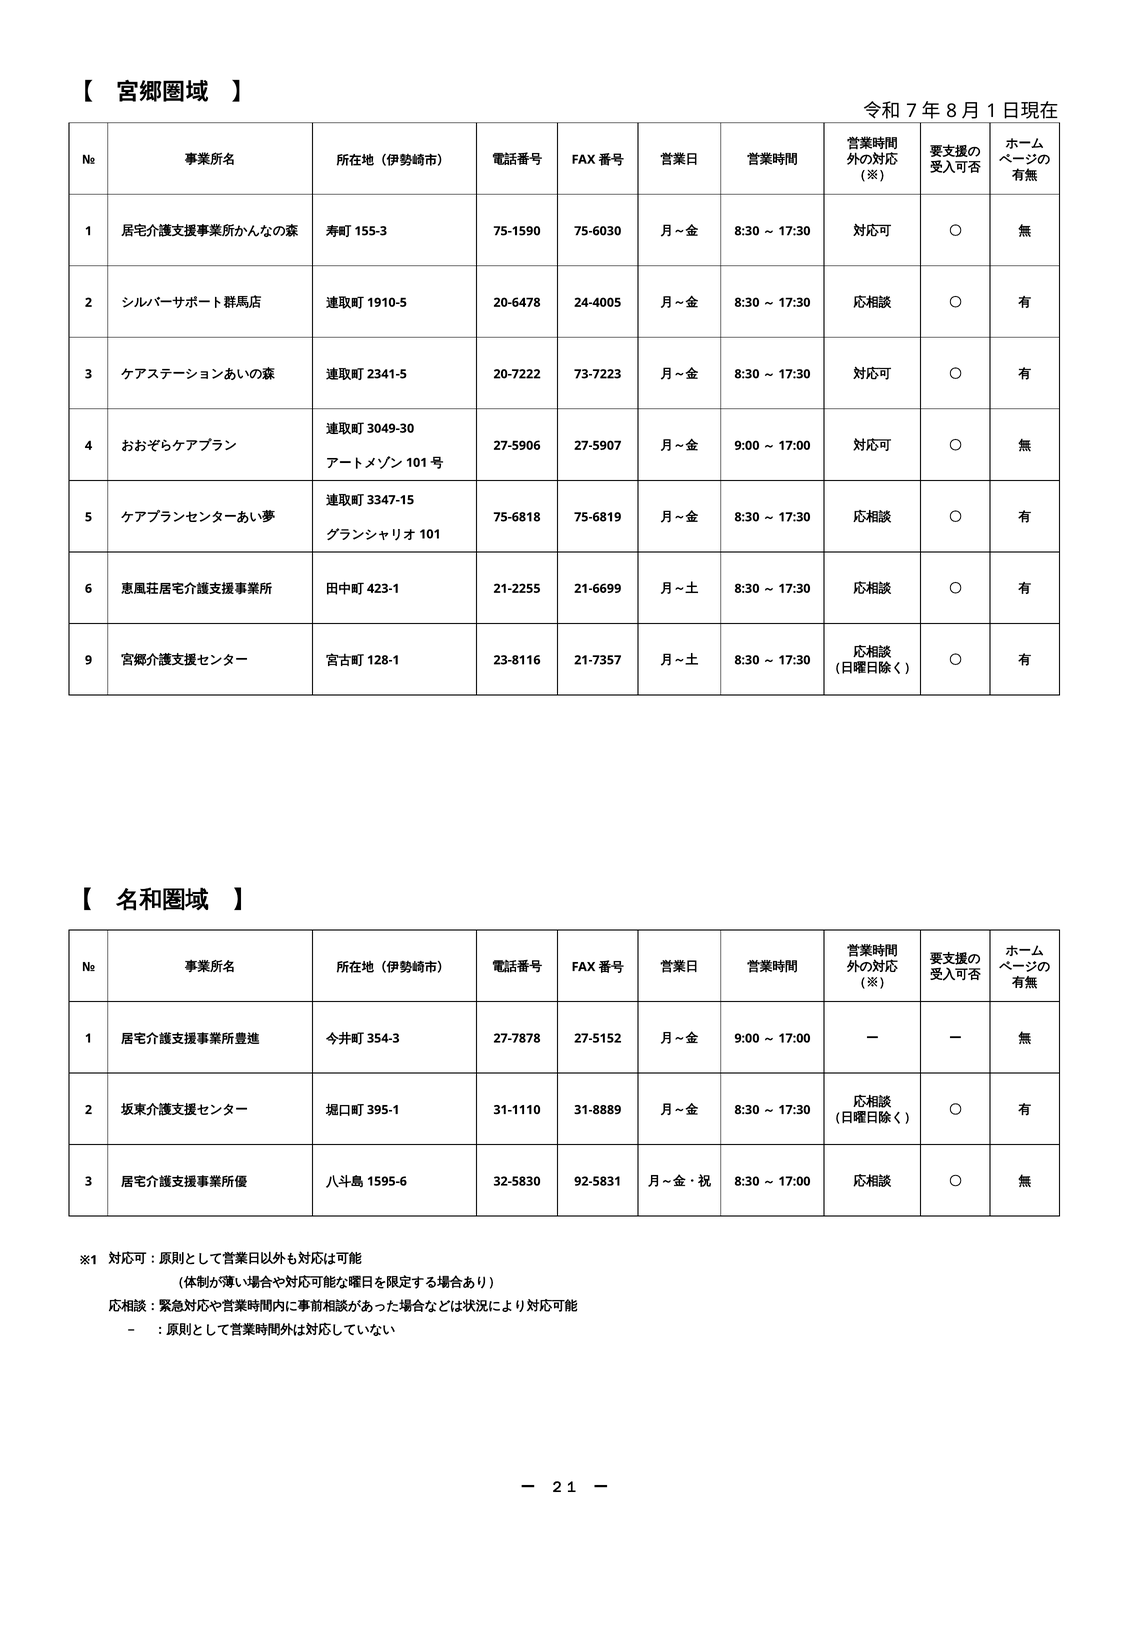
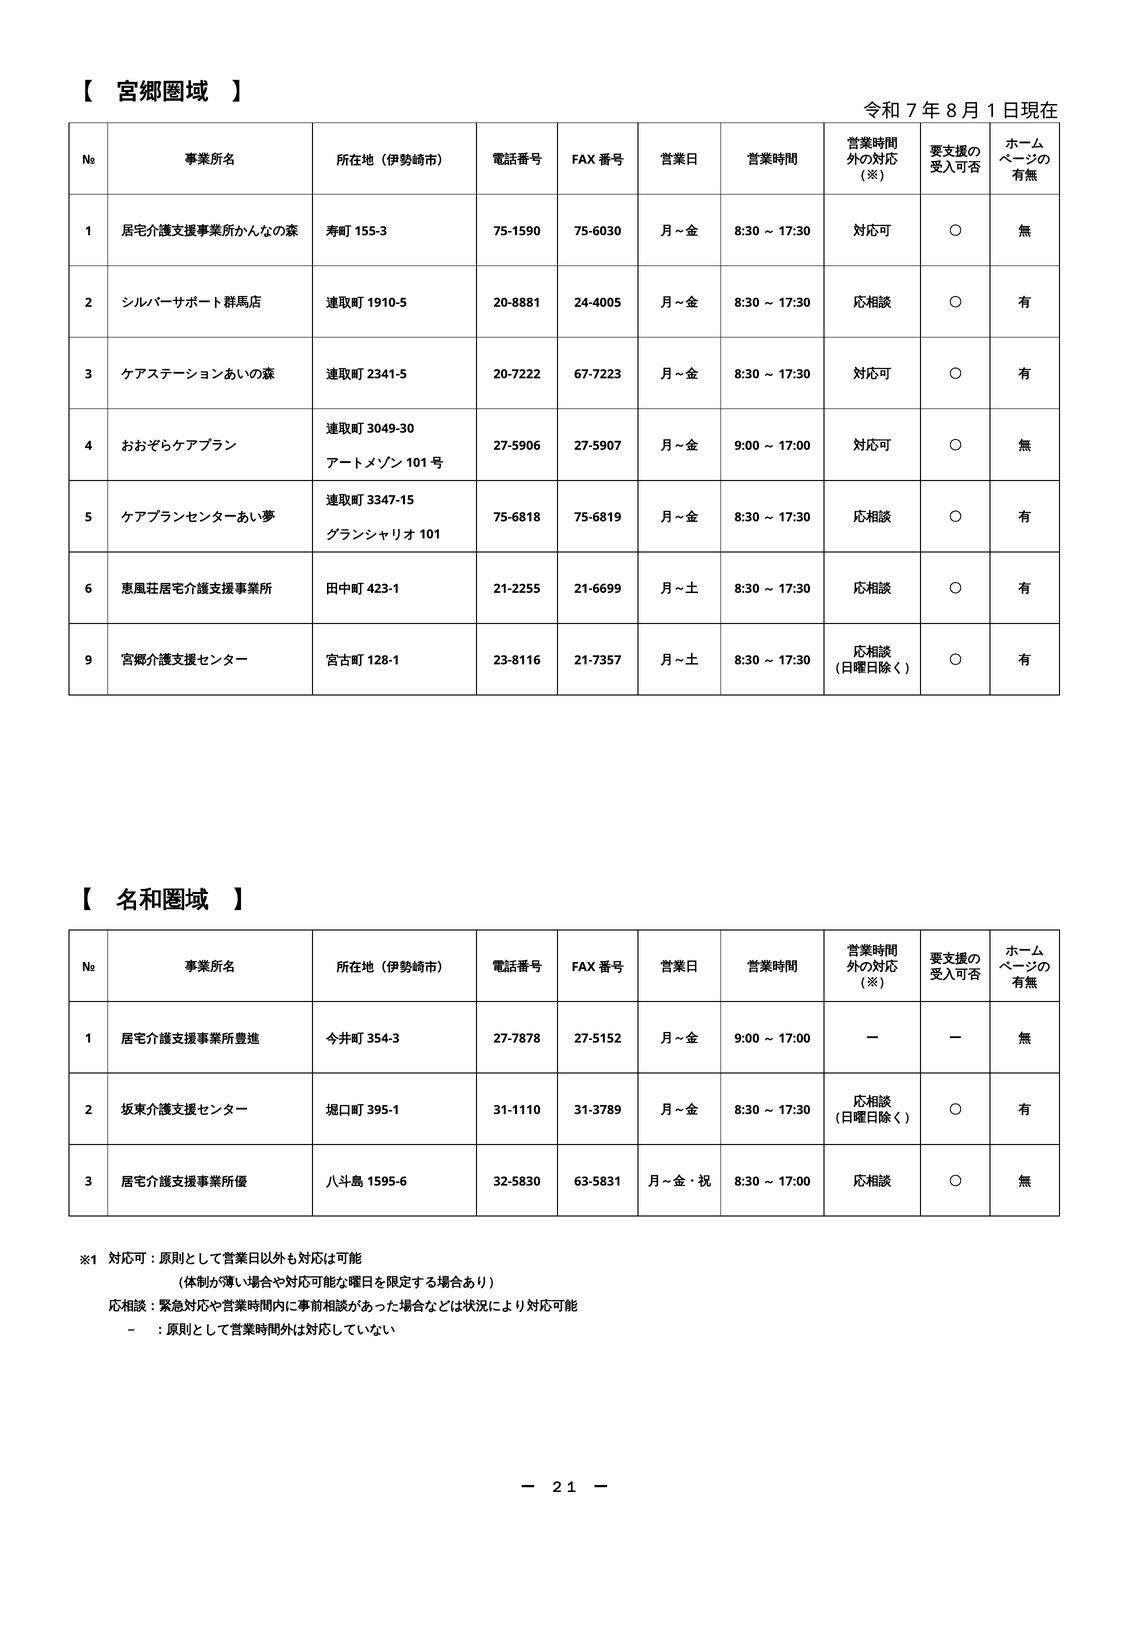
20-6478: 20-6478 -> 20-8881 (517, 303)
73-7223: 73-7223 -> 67-7223 (598, 374)
31-8889: 31-8889 -> 31-3789 (598, 1110)
92-5831: 92-5831 -> 63-5831 (598, 1182)
